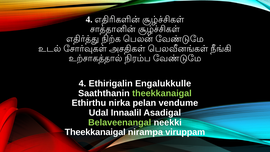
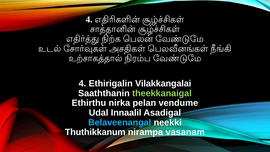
Engalukkulle: Engalukkulle -> Vilakkangalai (163, 83)
Belaveenangal colour: light green -> light blue (120, 122)
Theekkanaigal: Theekkanaigal -> Thuthikkanum (95, 132)
viruppam: viruppam -> vasanam (185, 132)
